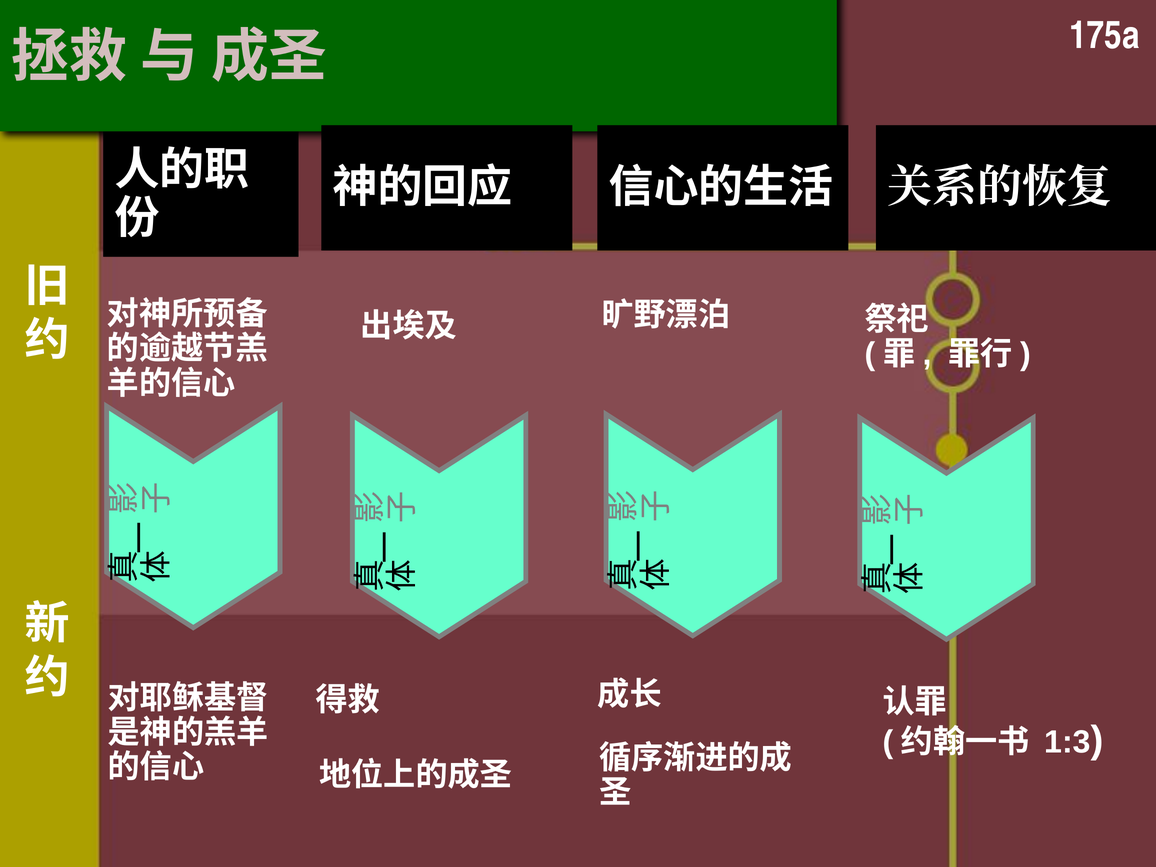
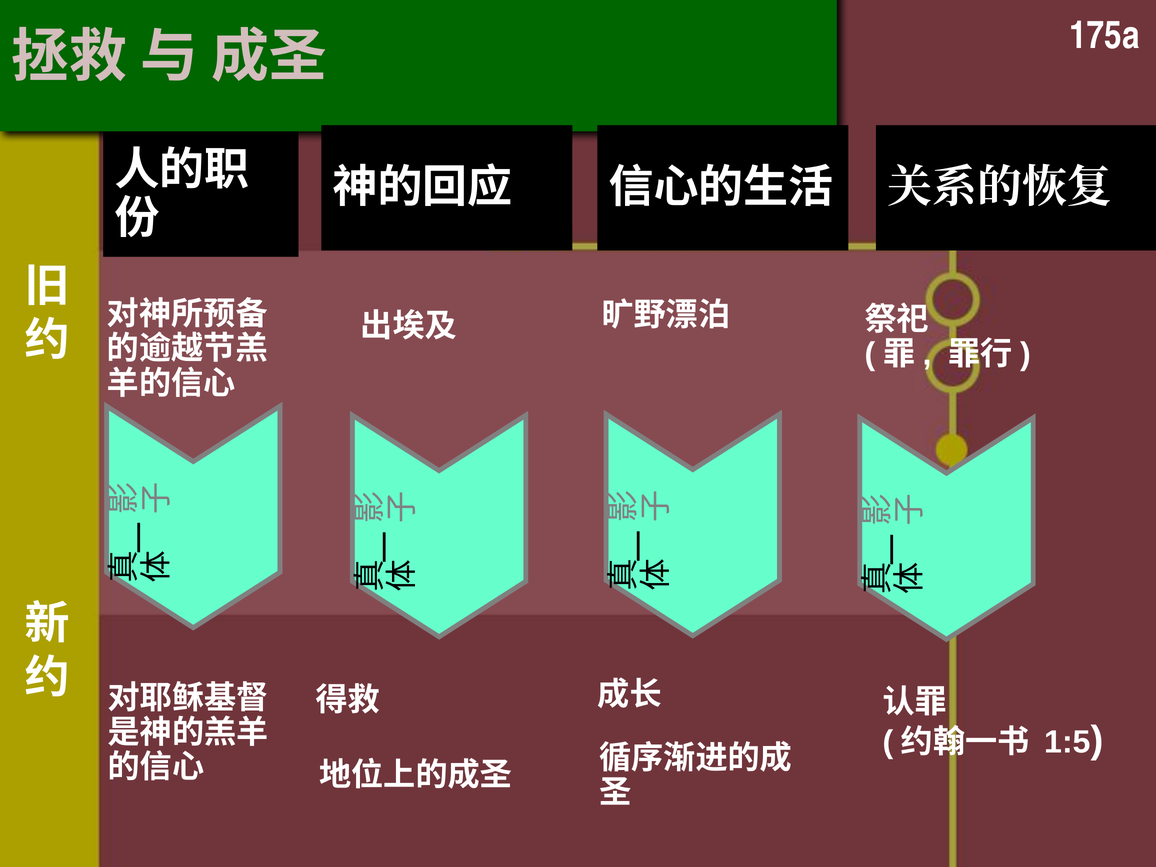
1:3: 1:3 -> 1:5 (1068, 742)
